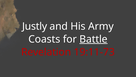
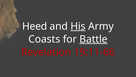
Justly: Justly -> Heed (35, 26)
His underline: none -> present (78, 26)
19:11-73: 19:11-73 -> 19:11-66 (94, 52)
